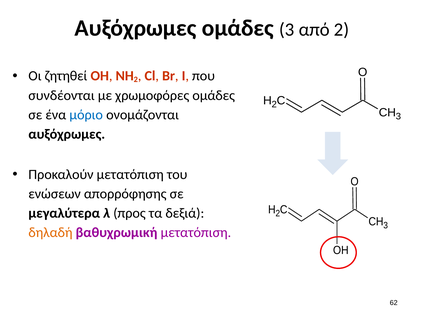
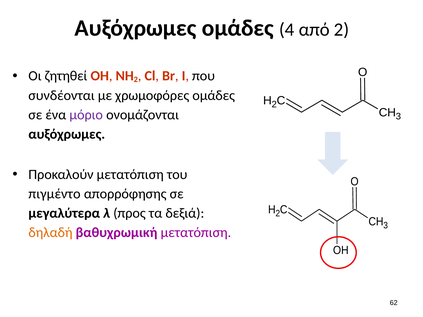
ομάδες 3: 3 -> 4 (287, 30)
μόριο colour: blue -> purple (86, 115)
ενώσεων: ενώσεων -> πιγμέντο (55, 194)
